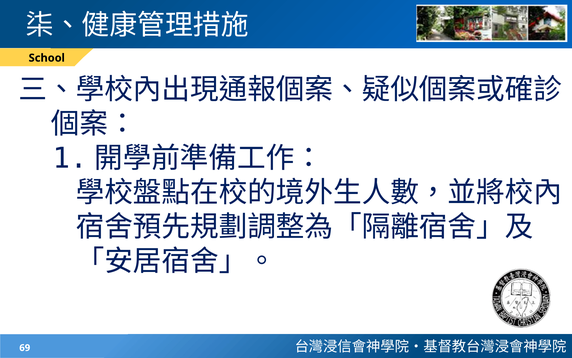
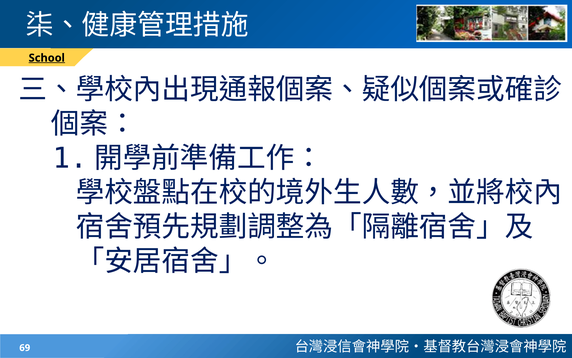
School underline: none -> present (47, 58)
